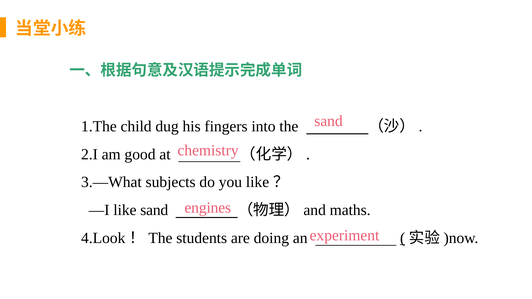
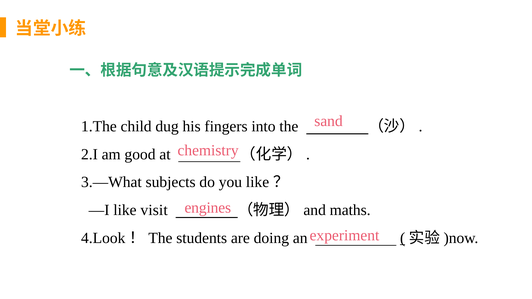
like sand: sand -> visit (154, 210)
